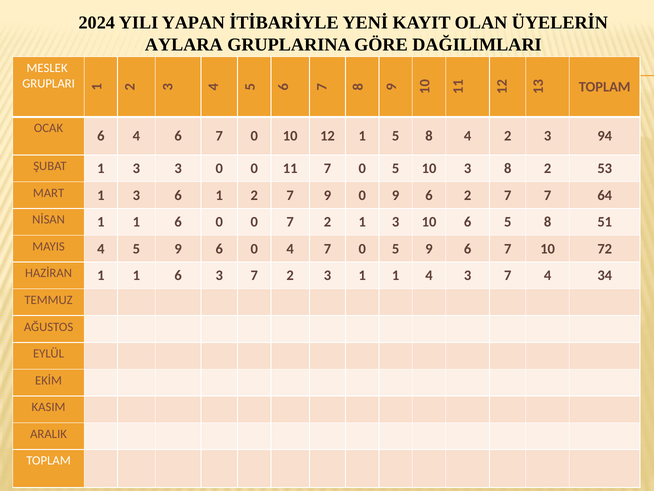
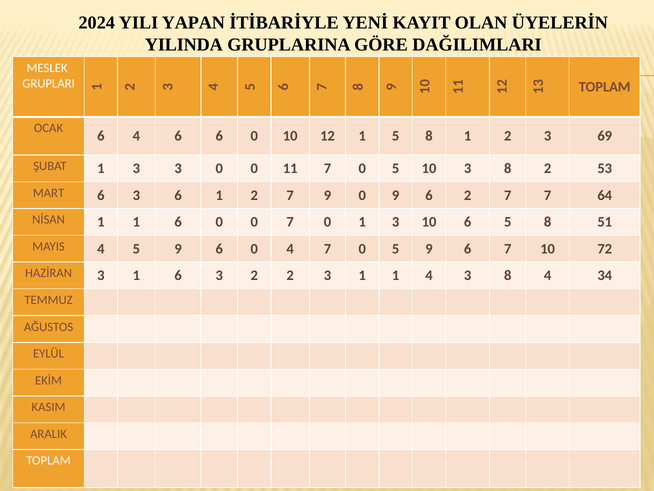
AYLARA: AYLARA -> YILINDA (184, 45)
4 6 7: 7 -> 6 (219, 136)
8 4: 4 -> 1 (468, 136)
94: 94 -> 69 (605, 136)
MART 1: 1 -> 6 (101, 195)
0 7 2: 2 -> 0 (327, 222)
HAZİRAN 1: 1 -> 3 (101, 275)
6 3 7: 7 -> 2 (254, 275)
4 3 7: 7 -> 8 (508, 275)
